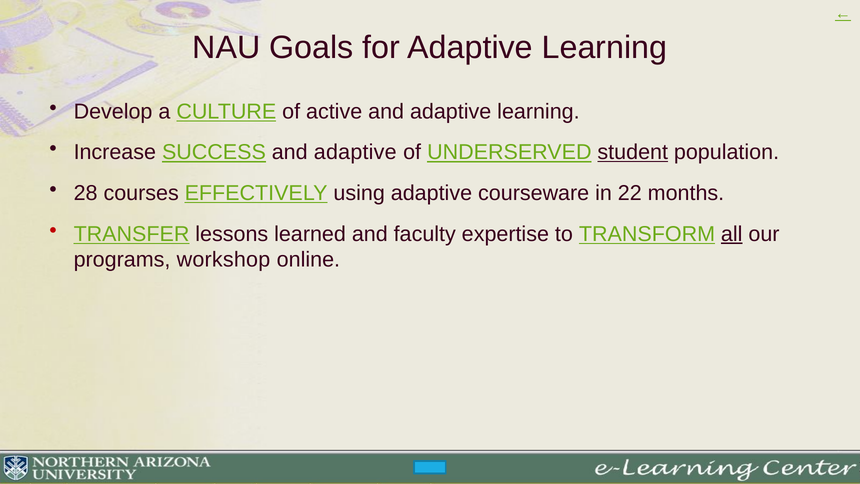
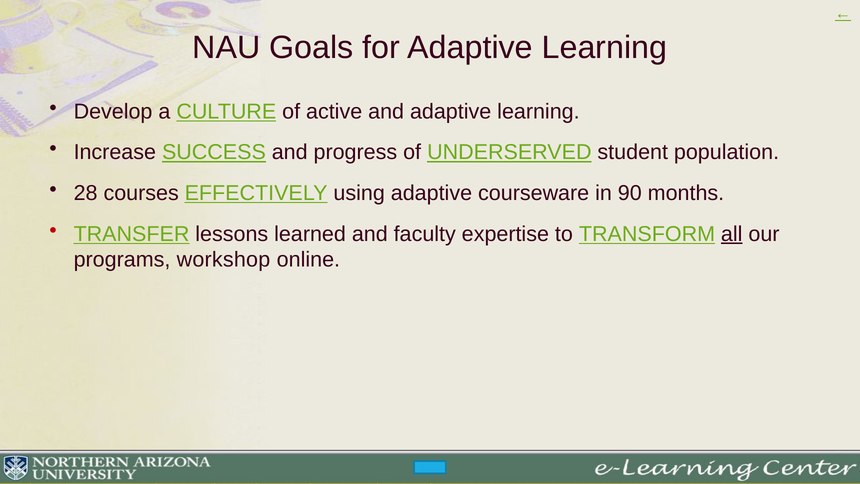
SUCCESS and adaptive: adaptive -> progress (355, 152)
student underline: present -> none (633, 152)
22: 22 -> 90 (630, 193)
